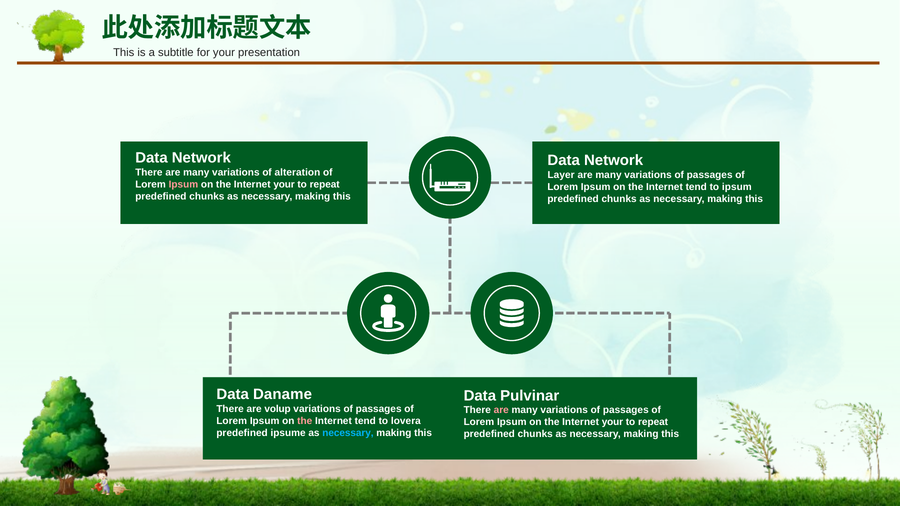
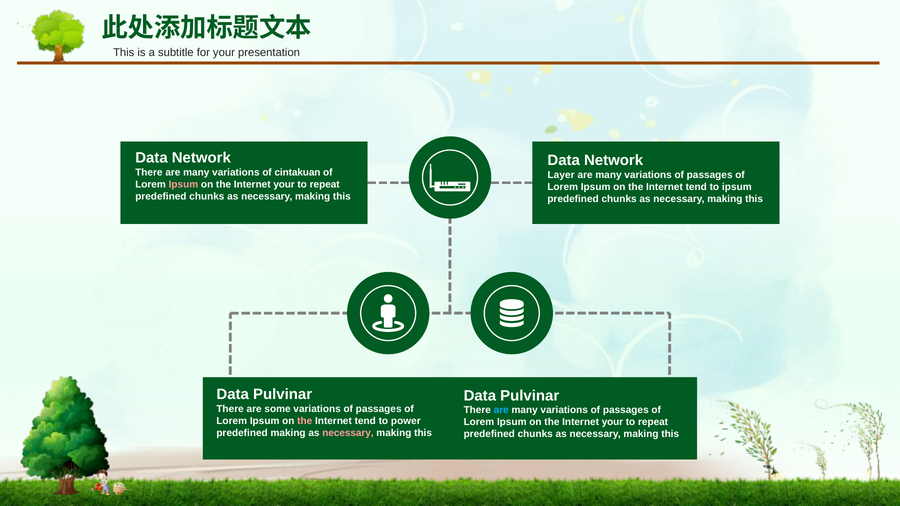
alteration: alteration -> cintakuan (297, 172)
Daname: Daname -> Pulvinar (283, 395)
volup: volup -> some (278, 409)
are colour: pink -> light blue (501, 410)
lovera: lovera -> power (406, 421)
predefined ipsume: ipsume -> making (288, 433)
necessary colour: light blue -> pink (348, 433)
